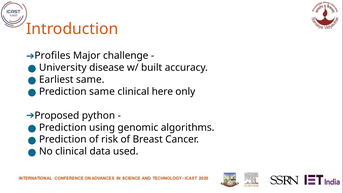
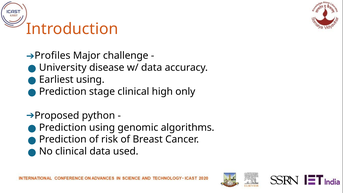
w/ built: built -> data (152, 68)
Earliest same: same -> using (90, 79)
Prediction same: same -> stage (102, 91)
here: here -> high (162, 91)
